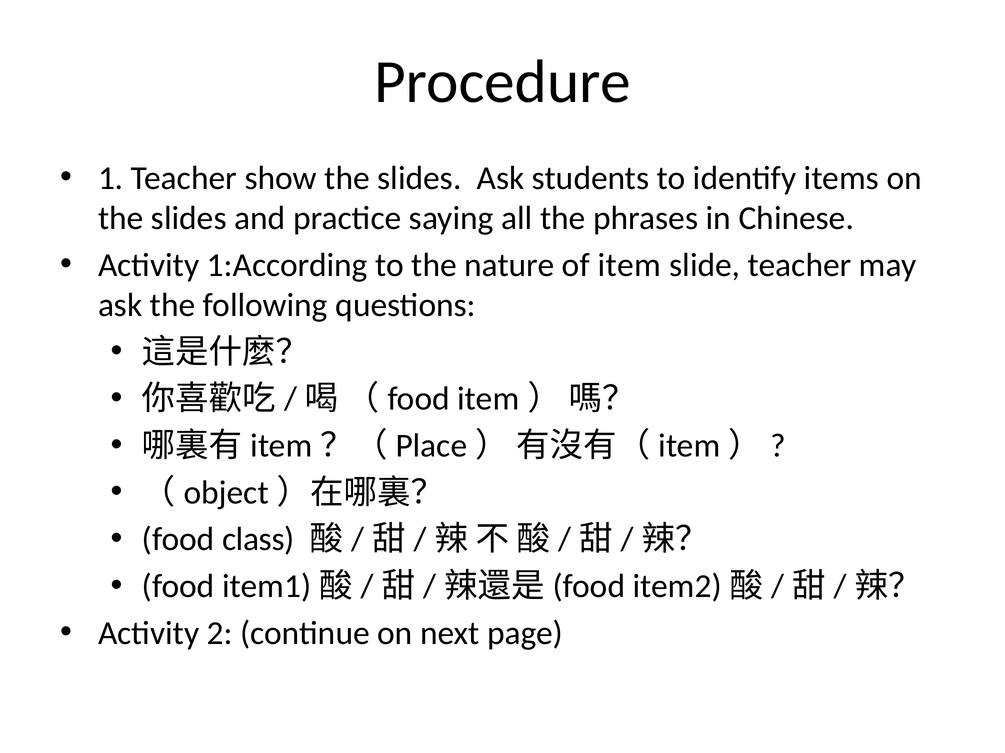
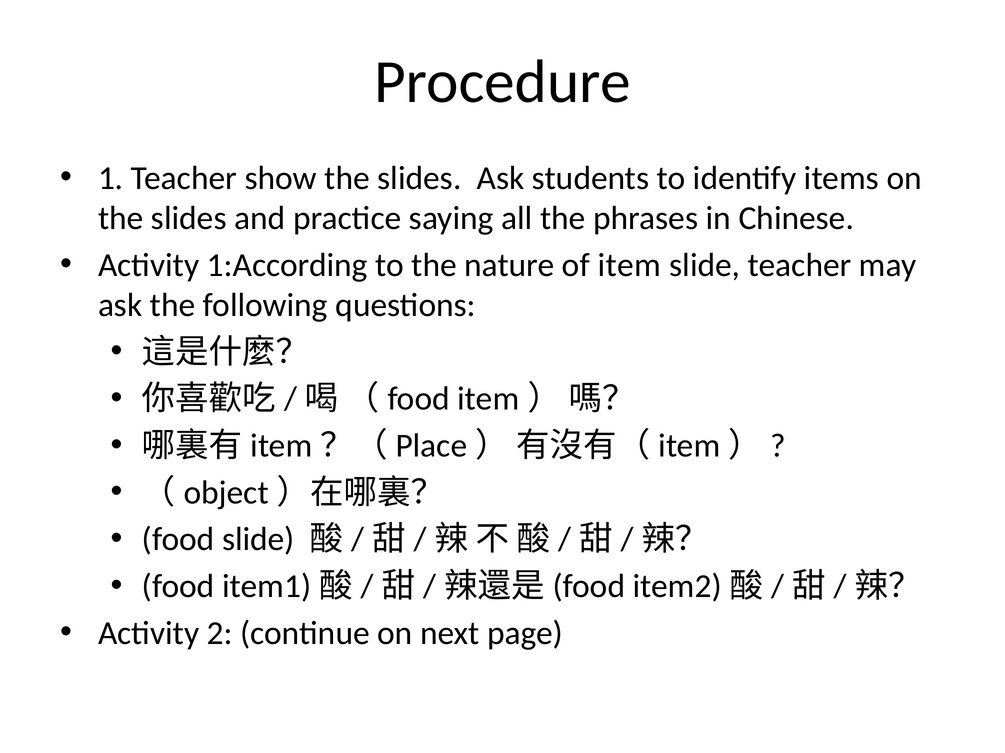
food class: class -> slide (258, 540)
